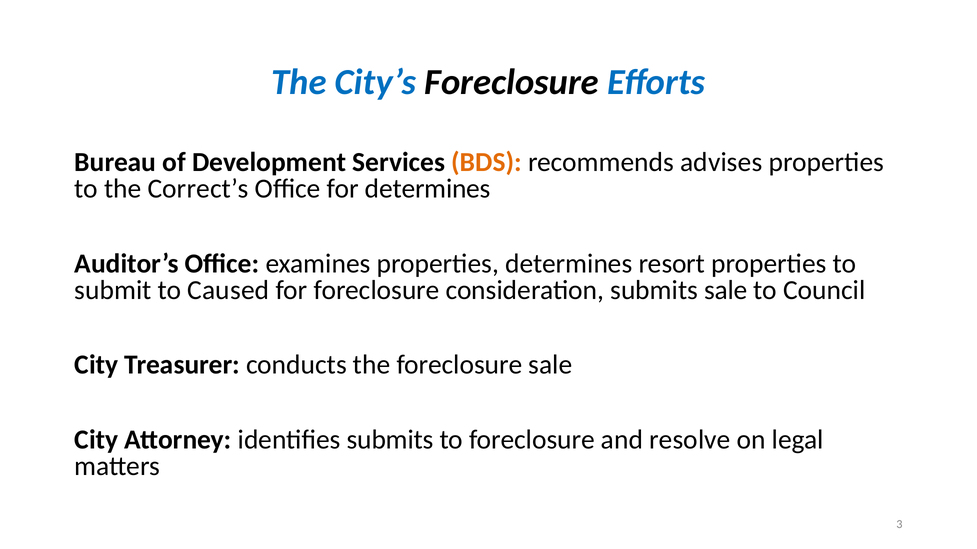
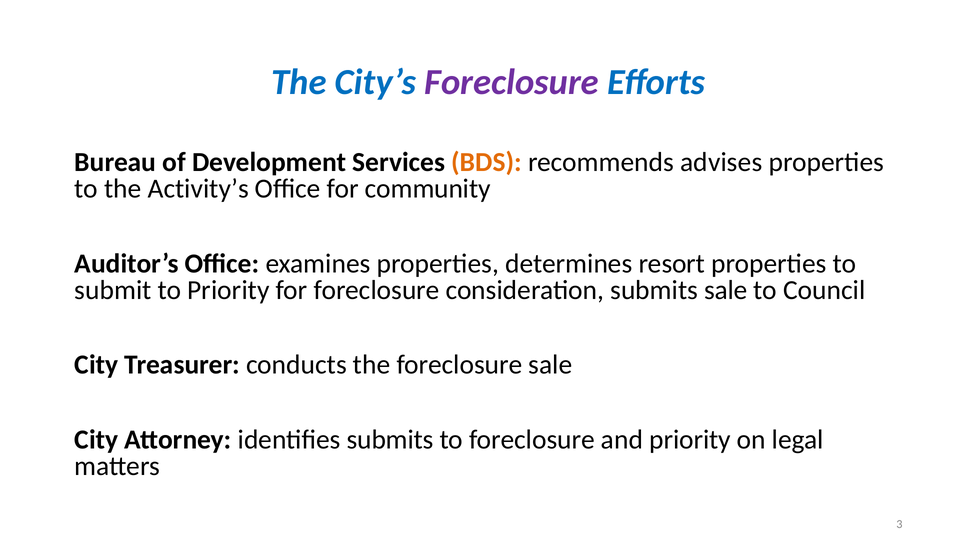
Foreclosure colour: black -> purple (512, 82)
Correct’s: Correct’s -> Activity’s (198, 189)
for determines: determines -> community (428, 189)
to Caused: Caused -> Priority (228, 290)
and resolve: resolve -> priority (690, 440)
